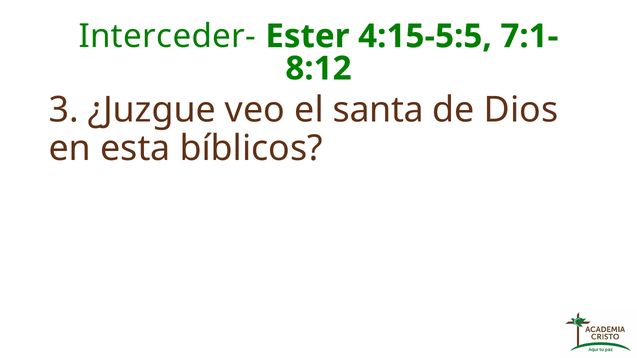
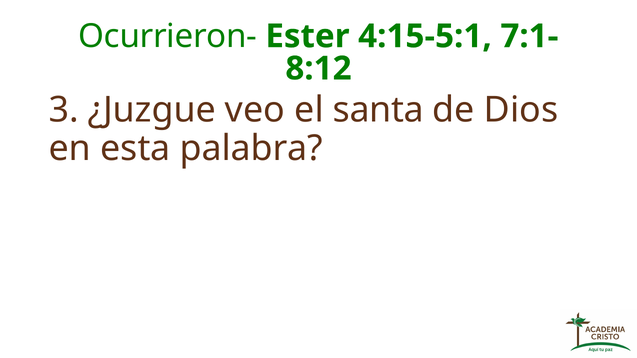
Interceder-: Interceder- -> Ocurrieron- (168, 36)
4:15-5:5: 4:15-5:5 -> 4:15-5:1 (425, 36)
bíblicos: bíblicos -> palabra (251, 149)
